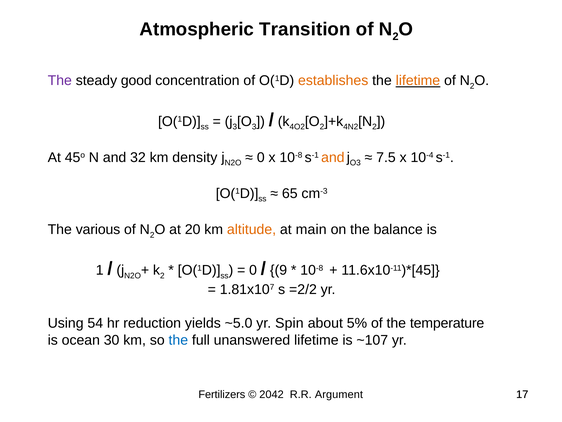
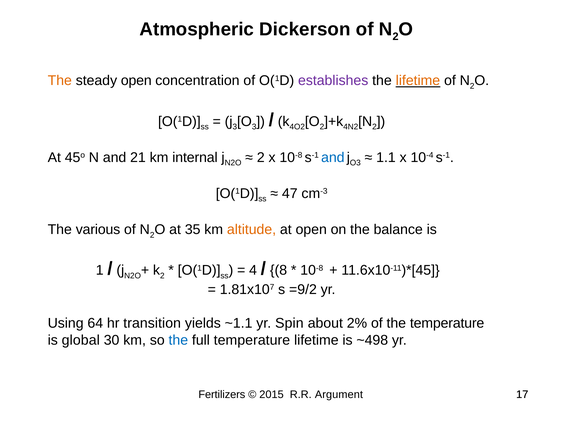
Transition: Transition -> Dickerson (305, 29)
The colour: purple -> orange (60, 81)
steady good: good -> open (136, 81)
establishes colour: orange -> purple (333, 81)
32: 32 -> 21 (138, 157)
density: density -> internal (195, 157)
0: 0 -> 2 (261, 157)
and colour: orange -> blue (333, 157)
7.5: 7.5 -> 1.1 (386, 157)
65: 65 -> 47 (290, 193)
20: 20 -> 35 (193, 229)
at main: main -> open (311, 229)
0: 0 -> 4 (253, 270)
9: 9 -> 8 (278, 270)
=2/2: =2/2 -> =9/2 (303, 289)
54: 54 -> 64 (95, 323)
reduction: reduction -> transition (152, 323)
~5.0: ~5.0 -> ~1.1 (239, 323)
5%: 5% -> 2% (357, 323)
ocean: ocean -> global (81, 340)
full unanswered: unanswered -> temperature (252, 340)
~107: ~107 -> ~498 (372, 340)
2042: 2042 -> 2015 (272, 394)
